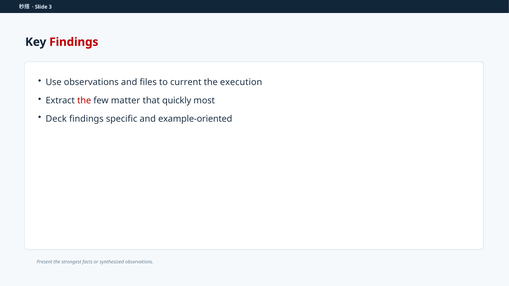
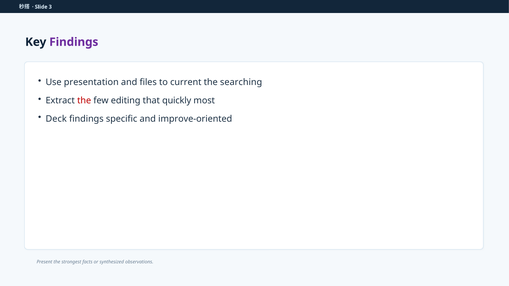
Findings colour: red -> purple (74, 42)
Use observations: observations -> presentation (91, 82)
execution: execution -> searching (241, 82)
matter: matter -> editing (126, 101)
example-oriented: example-oriented -> improve-oriented (195, 119)
